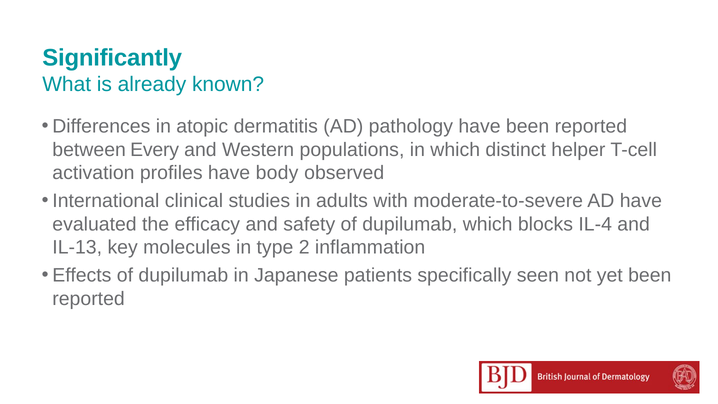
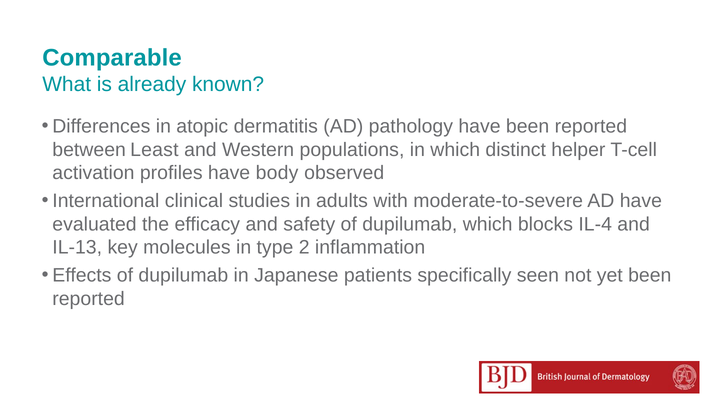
Significantly: Significantly -> Comparable (112, 58)
Every: Every -> Least (154, 150)
